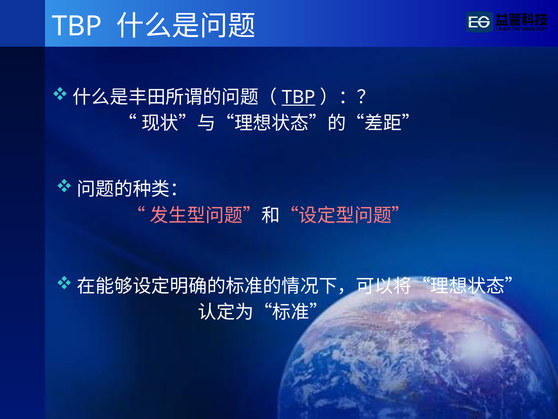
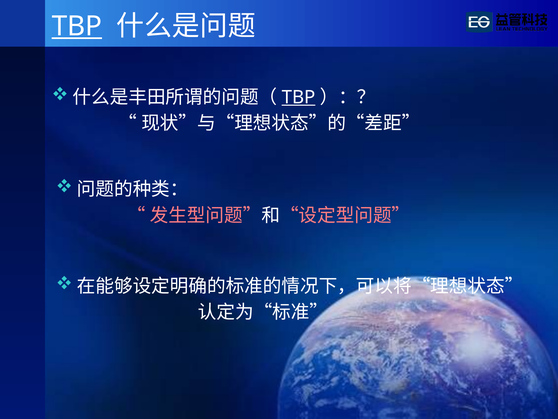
TBP underline: none -> present (77, 26)
